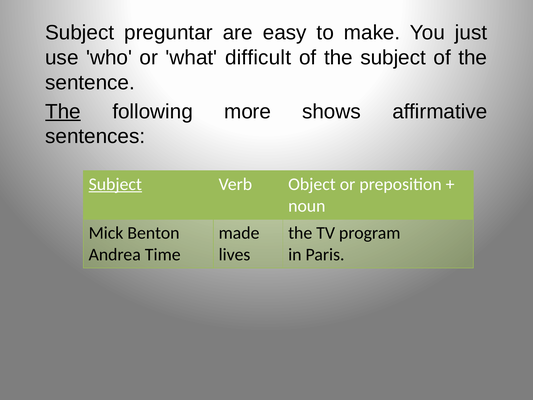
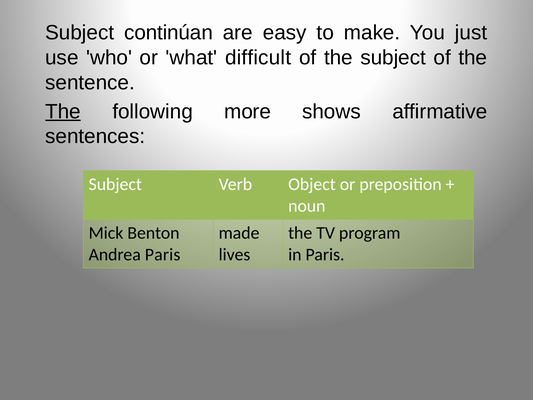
preguntar: preguntar -> continúan (169, 33)
Subject underline: present -> none (115, 184)
Andrea Time: Time -> Paris (163, 255)
